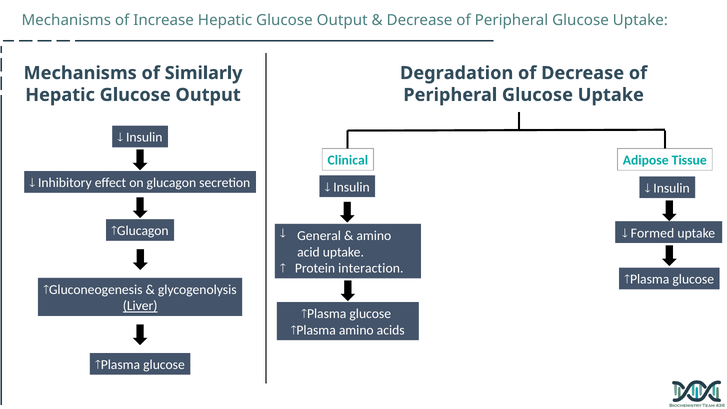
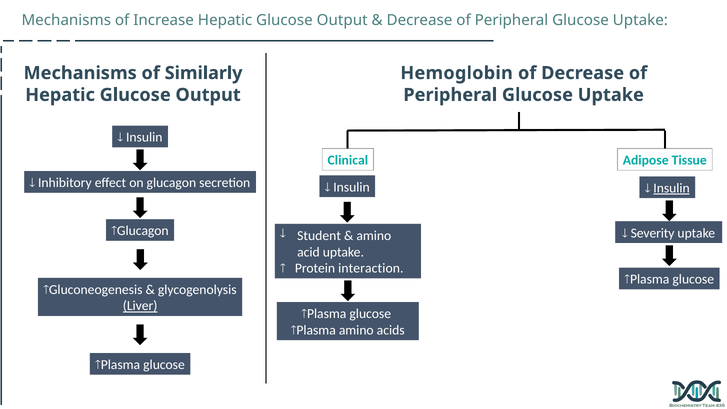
Degradation: Degradation -> Hemoglobin (457, 73)
Insulin underline: none -> present (672, 188)
Formed: Formed -> Severity (653, 233)
General: General -> Student (319, 236)
